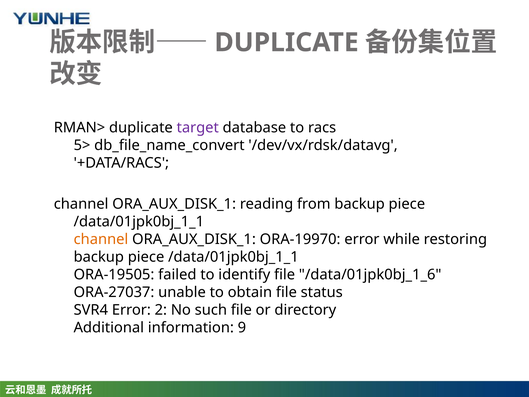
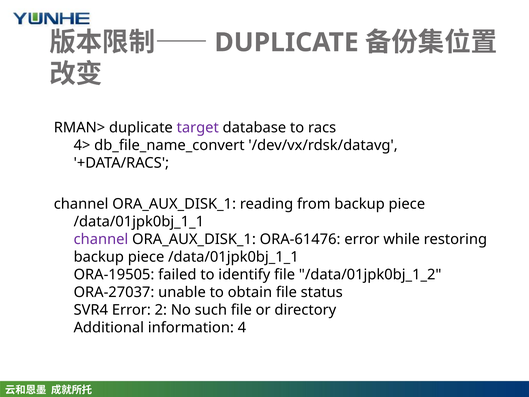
5>: 5> -> 4> (82, 145)
channel colour: orange -> purple (101, 239)
ORA-19970: ORA-19970 -> ORA-61476 (300, 239)
/data/01jpk0bj_1_6: /data/01jpk0bj_1_6 -> /data/01jpk0bj_1_2 (370, 275)
9: 9 -> 4 (242, 327)
